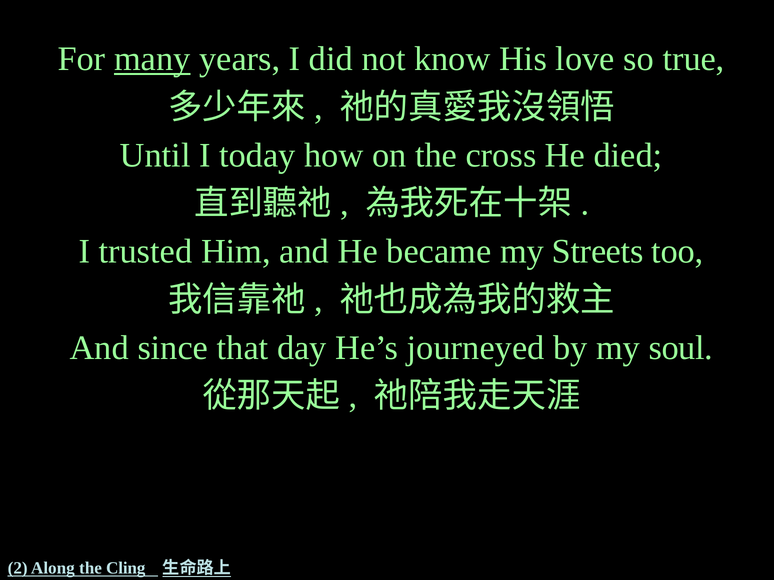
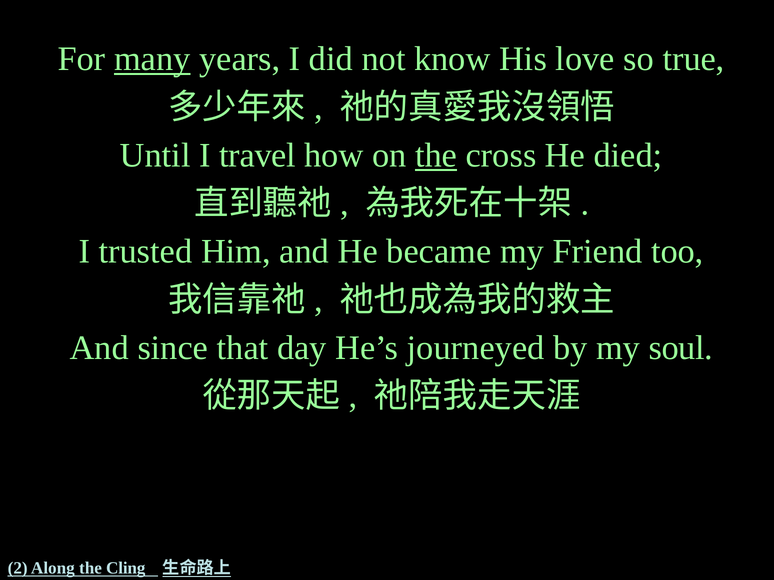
today: today -> travel (258, 156)
the underline: none -> present (436, 156)
Streets: Streets -> Friend (598, 252)
